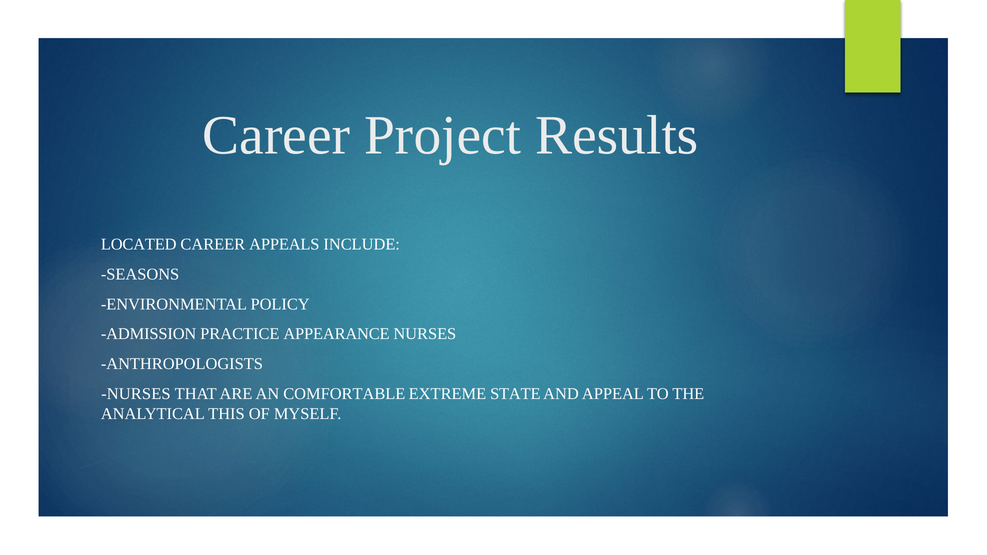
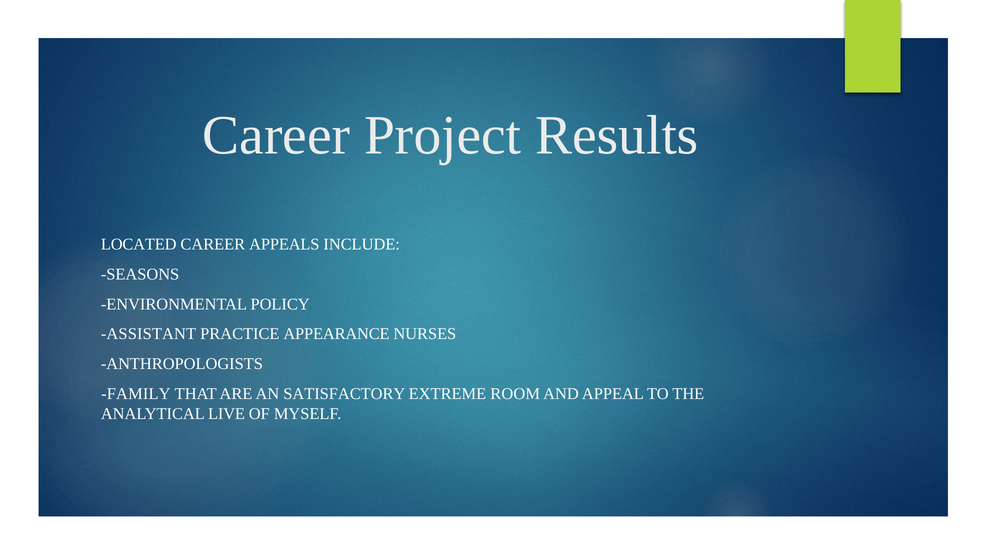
ADMISSION: ADMISSION -> ASSISTANT (148, 334)
NURSES: NURSES -> FAMILY (136, 394)
COMFORTABLE: COMFORTABLE -> SATISFACTORY (344, 394)
STATE: STATE -> ROOM (515, 394)
THIS: THIS -> LIVE (227, 414)
